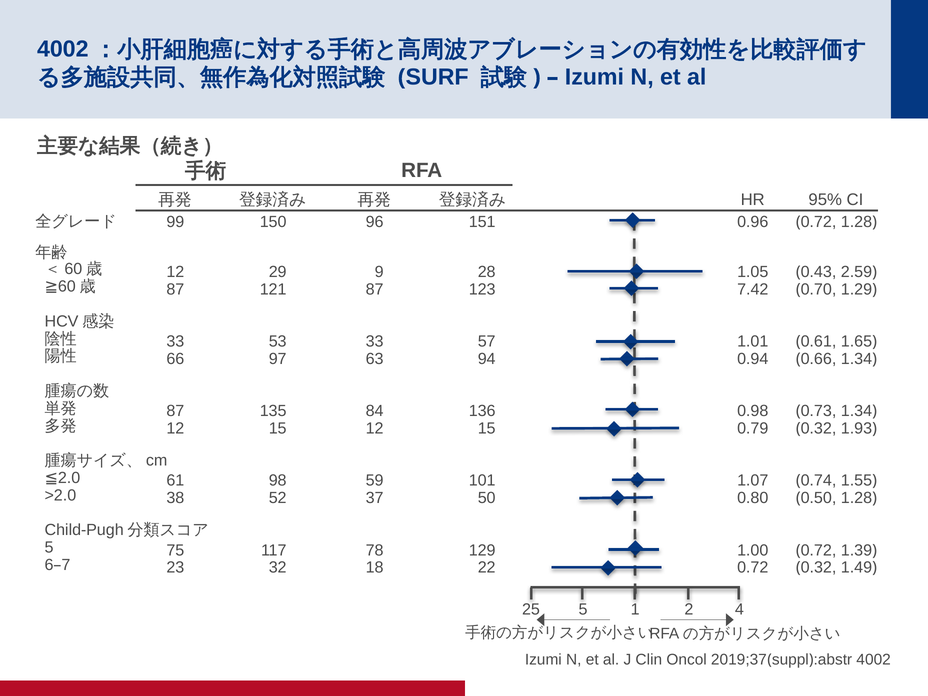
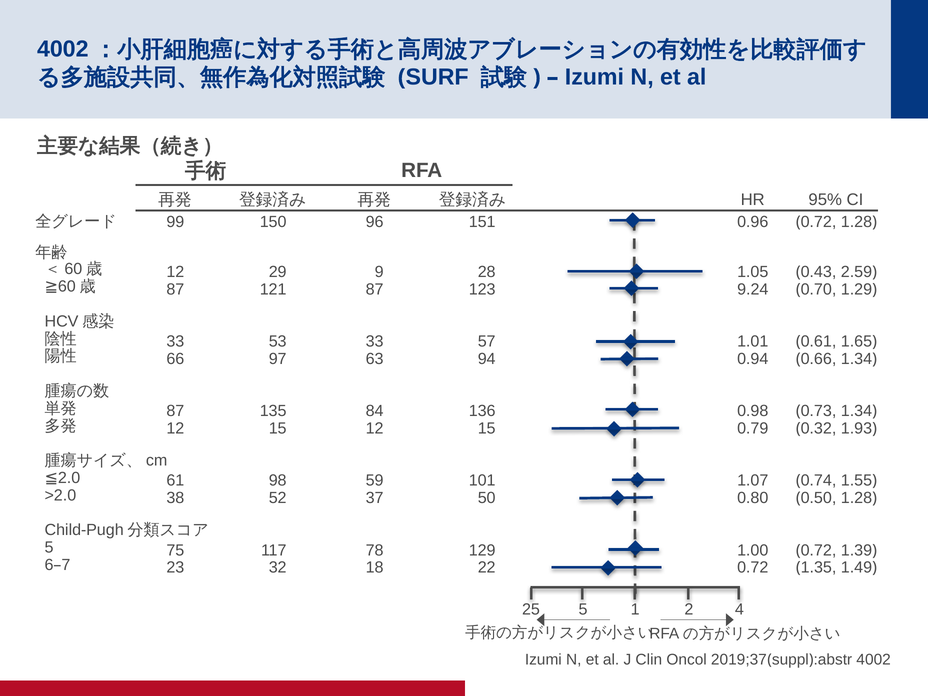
7.42: 7.42 -> 9.24 (753, 289)
0.32: 0.32 -> 1.35 (819, 568)
